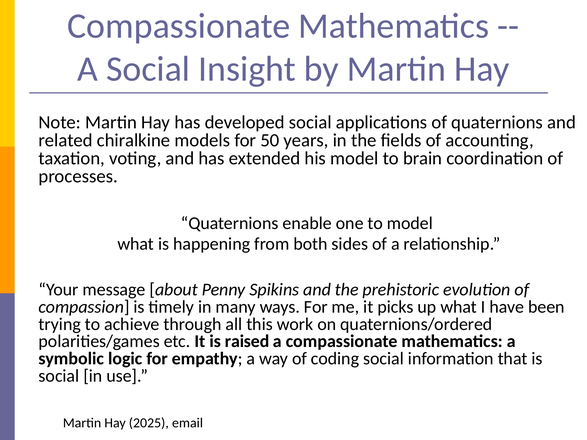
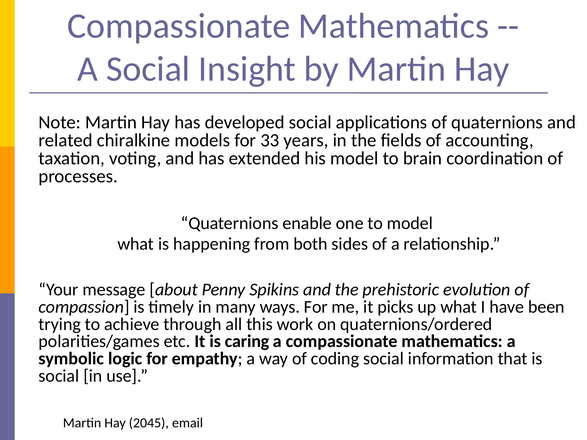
50: 50 -> 33 (270, 140)
raised: raised -> caring (247, 342)
2025: 2025 -> 2045 (149, 423)
